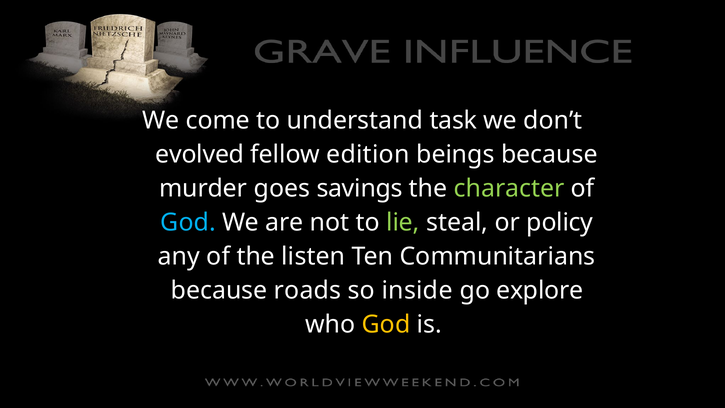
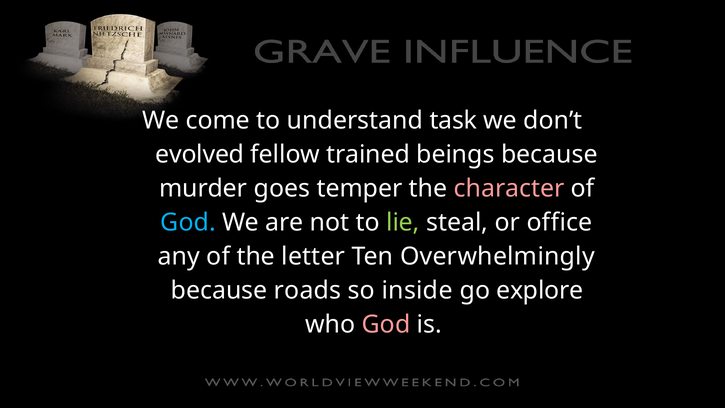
edition: edition -> trained (368, 154)
savings: savings -> temper (360, 188)
character colour: light green -> pink (509, 188)
policy: policy -> office (560, 222)
listen: listen -> letter (313, 256)
Communitarians: Communitarians -> Overwhelmingly (497, 256)
God colour: yellow -> pink (386, 324)
